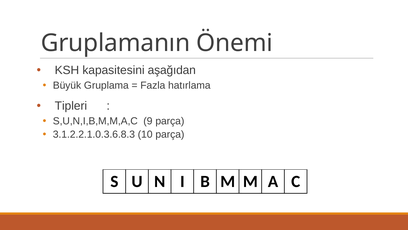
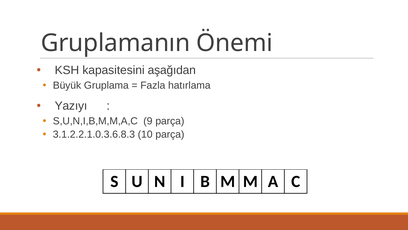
Tipleri: Tipleri -> Yazıyı (71, 106)
